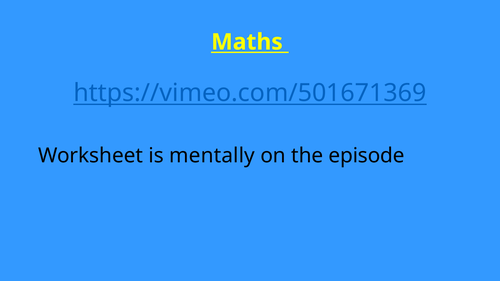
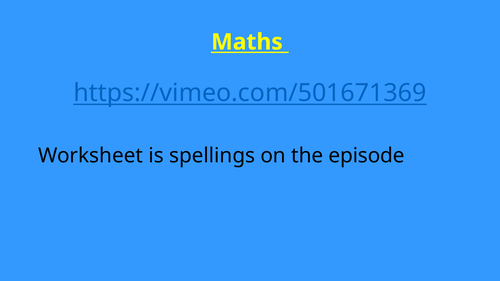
mentally: mentally -> spellings (212, 156)
